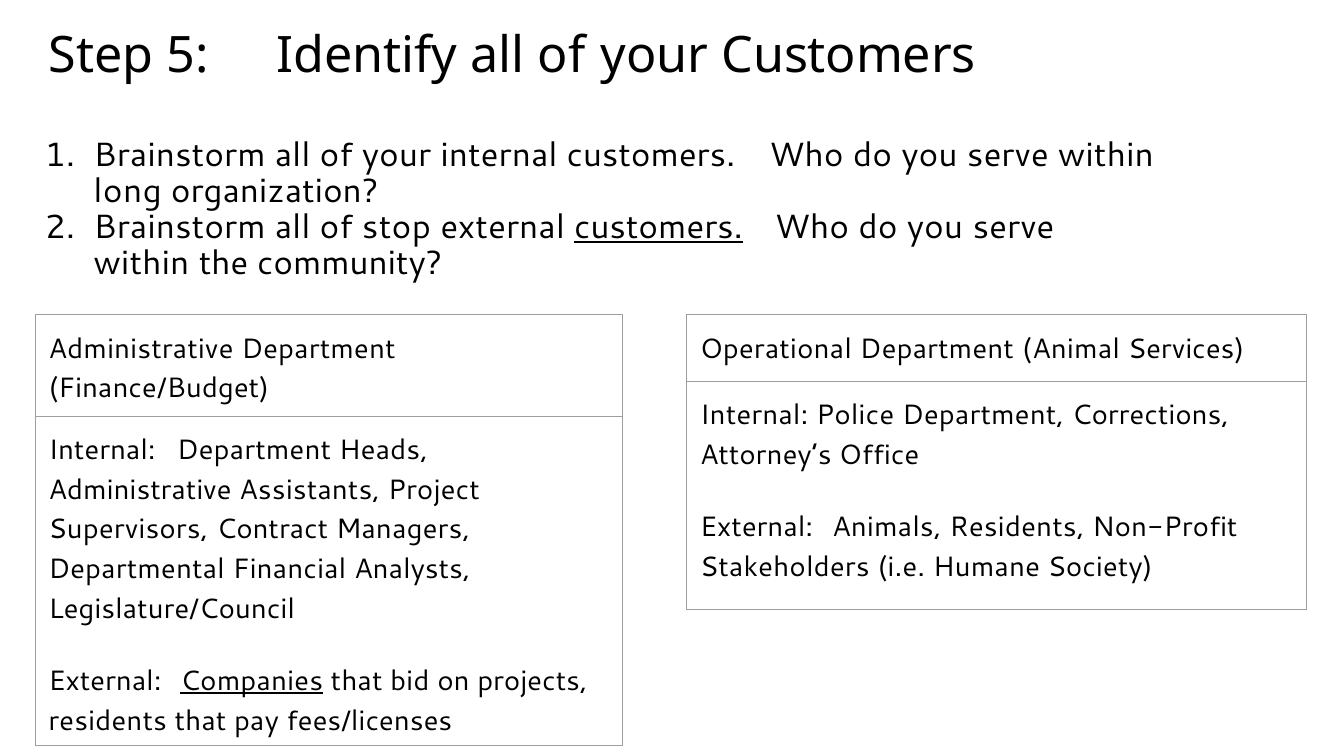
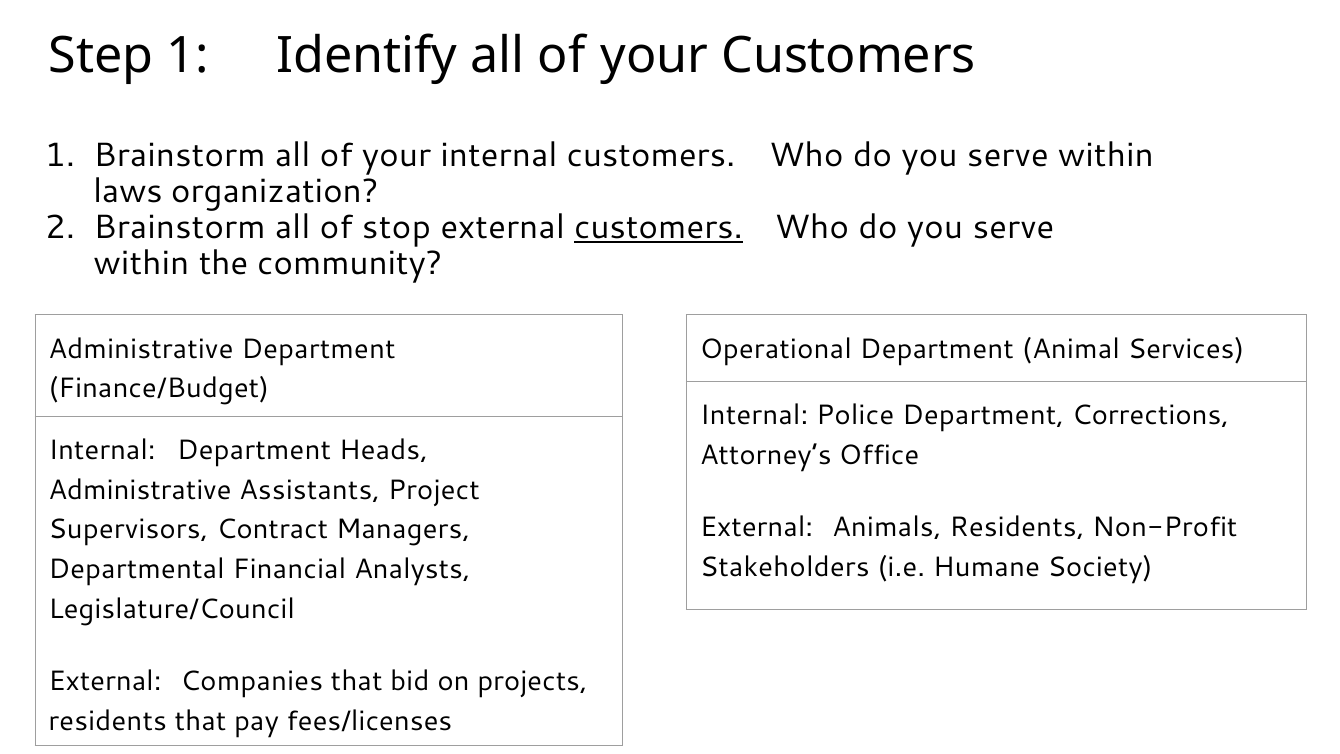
Step 5: 5 -> 1 (188, 56)
long: long -> laws (128, 191)
Companies underline: present -> none (252, 681)
